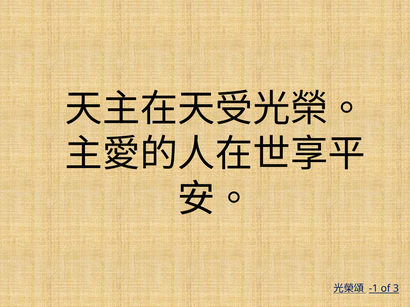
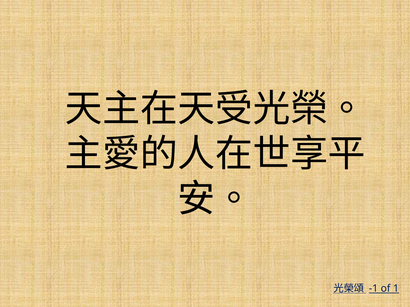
3: 3 -> 1 (396, 289)
